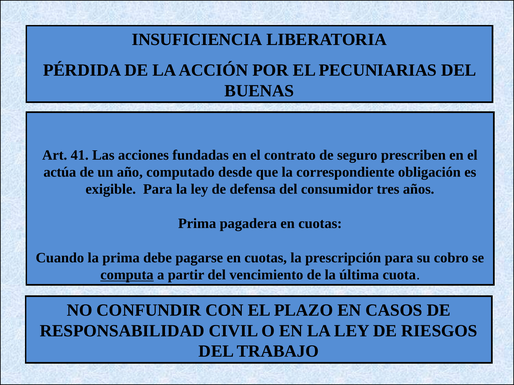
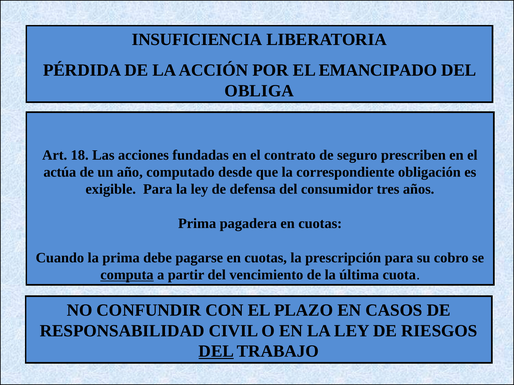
PECUNIARIAS: PECUNIARIAS -> EMANCIPADO (378, 70)
BUENAS: BUENAS -> OBLIGA (259, 91)
41: 41 -> 18 (80, 155)
DEL underline: none -> present (216, 352)
